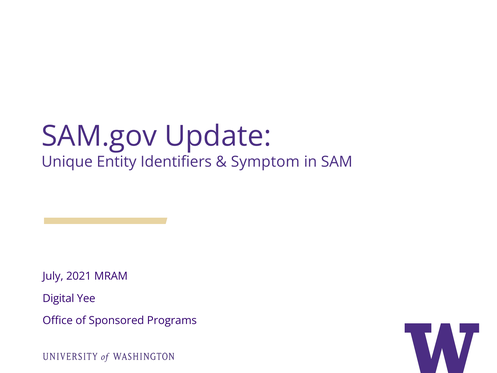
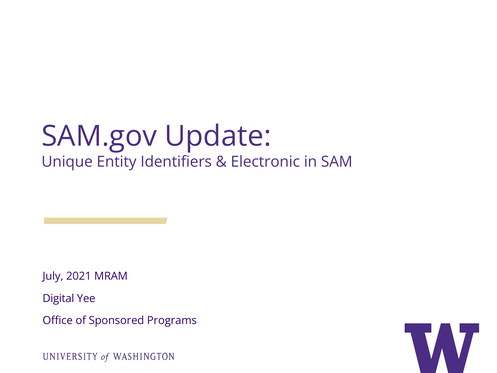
Symptom: Symptom -> Electronic (265, 162)
